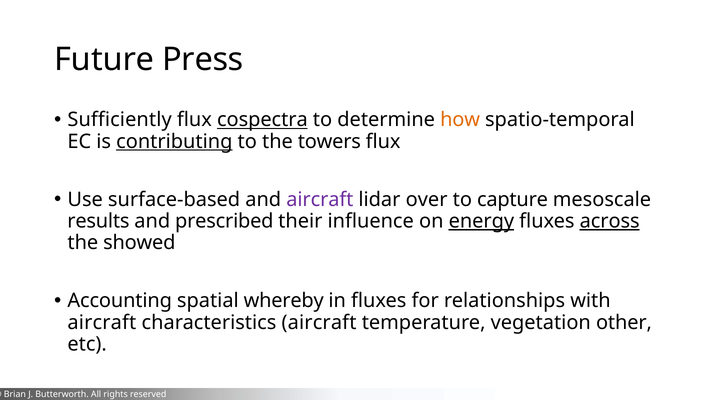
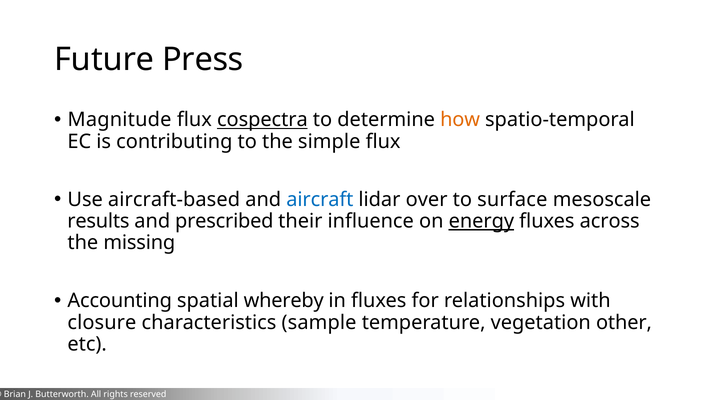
Sufficiently: Sufficiently -> Magnitude (120, 120)
contributing underline: present -> none (174, 141)
towers: towers -> simple (329, 141)
surface-based: surface-based -> aircraft-based (174, 199)
aircraft colour: purple -> blue (320, 199)
capture: capture -> surface (512, 199)
across underline: present -> none (610, 221)
showed: showed -> missing (139, 242)
aircraft: aircraft -> closure (102, 322)
characteristics aircraft: aircraft -> sample (319, 322)
